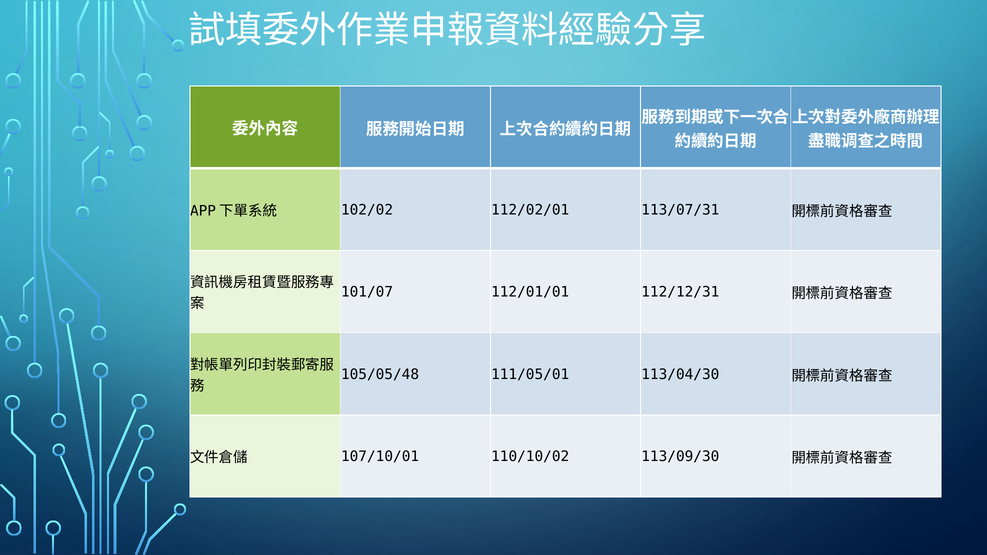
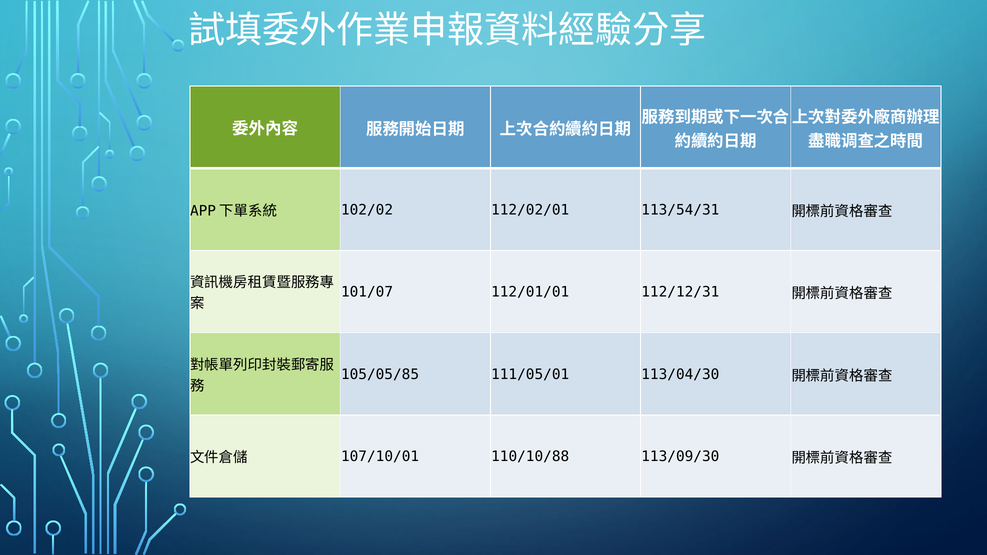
113/07/31: 113/07/31 -> 113/54/31 (680, 210)
105/05/48: 105/05/48 -> 105/05/85 (380, 375)
110/10/02: 110/10/02 -> 110/10/88 (530, 457)
